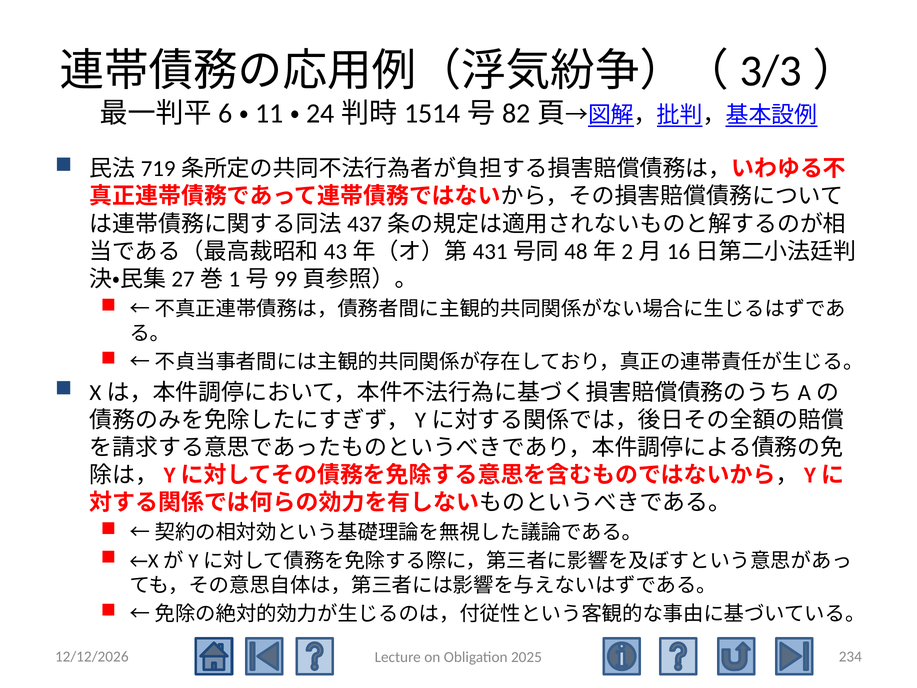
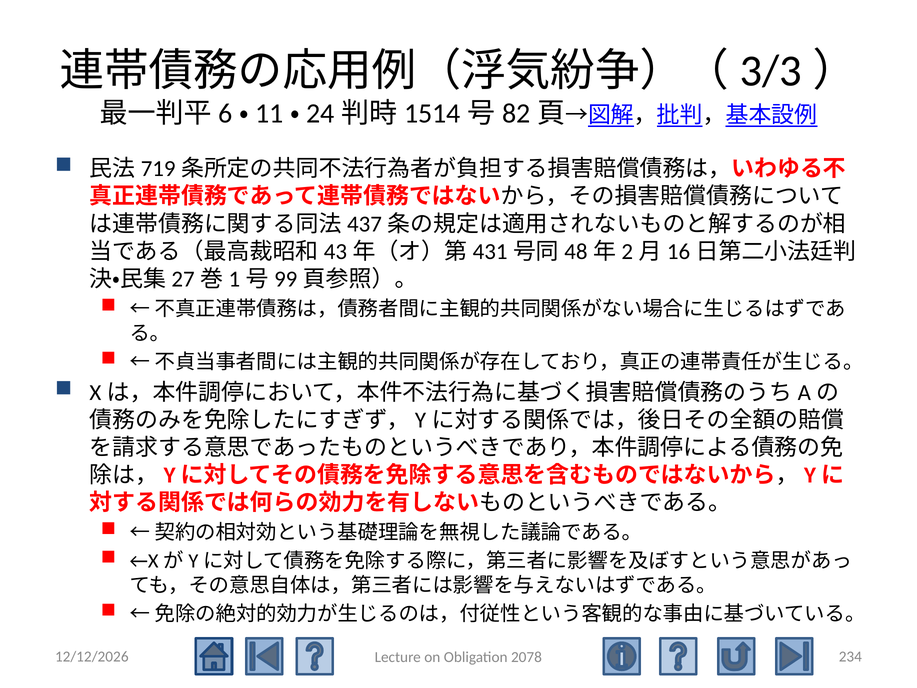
2025: 2025 -> 2078 (526, 657)
